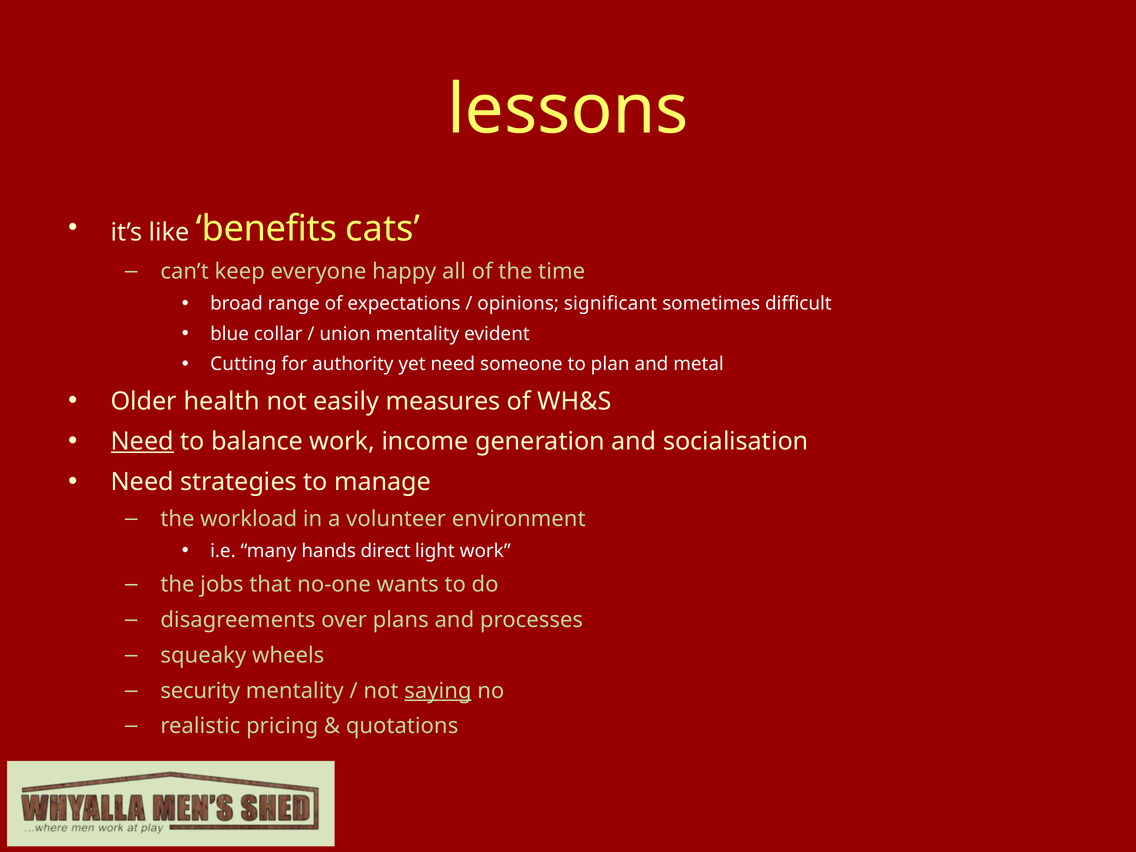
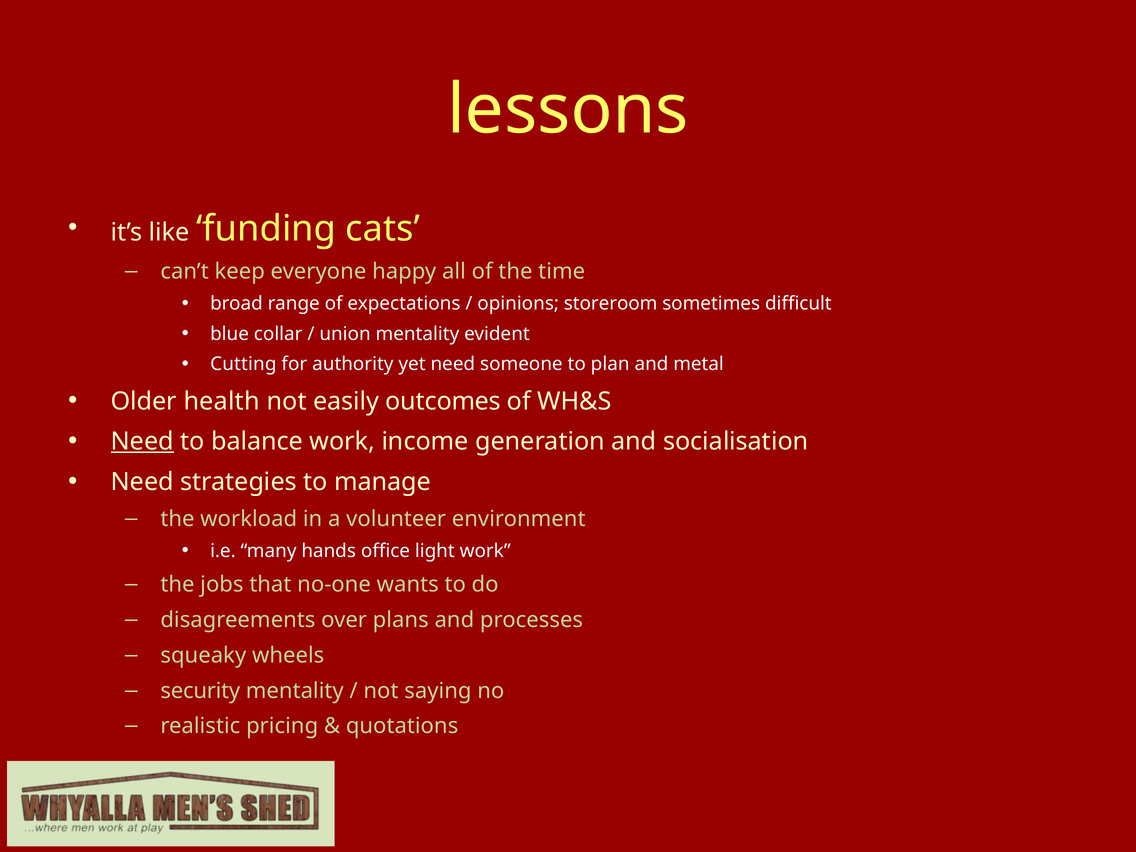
benefits: benefits -> funding (266, 229)
significant: significant -> storeroom (611, 304)
measures: measures -> outcomes (443, 401)
direct: direct -> office (385, 551)
saying underline: present -> none (438, 691)
